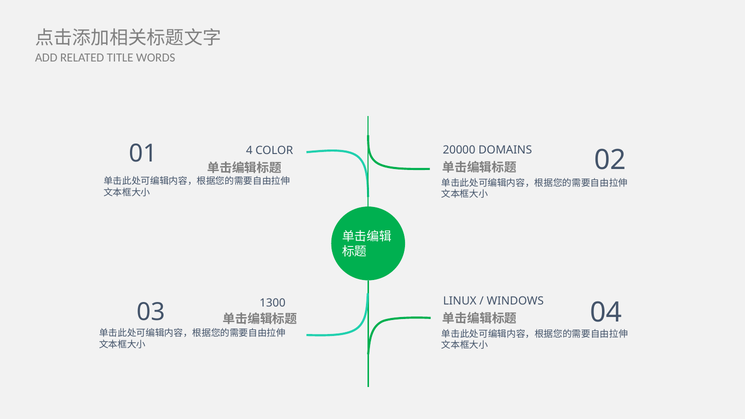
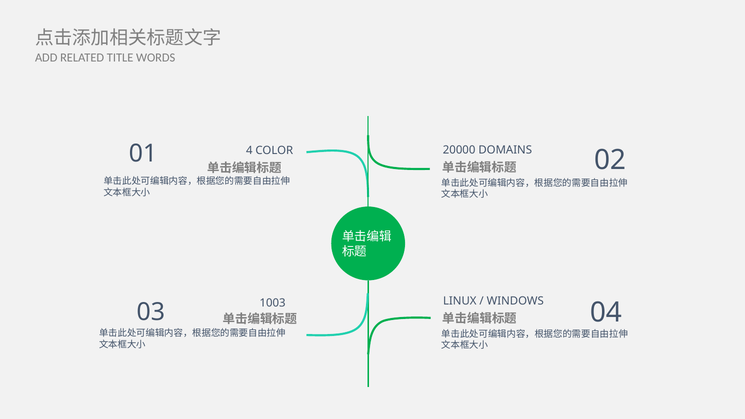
1300: 1300 -> 1003 (273, 303)
